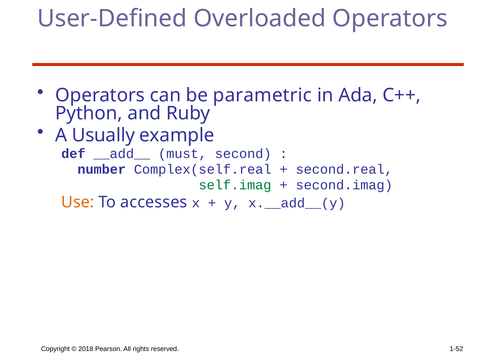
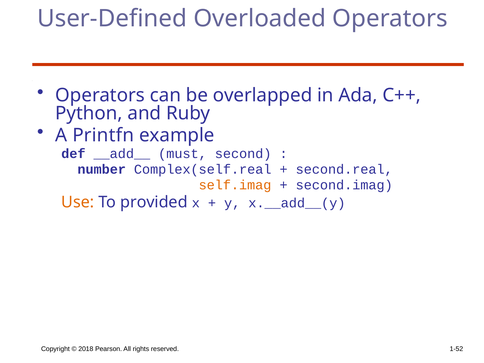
parametric: parametric -> overlapped (263, 95)
Usually: Usually -> Printfn (103, 135)
self.imag colour: green -> orange (235, 185)
accesses: accesses -> provided (154, 202)
